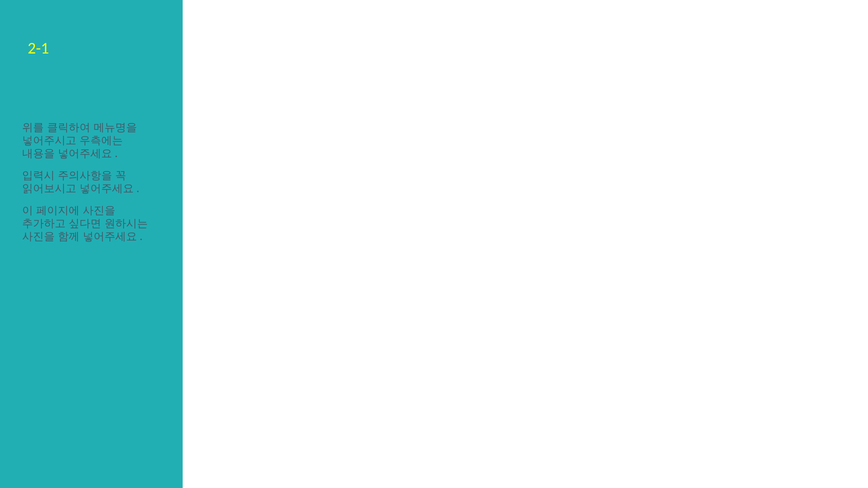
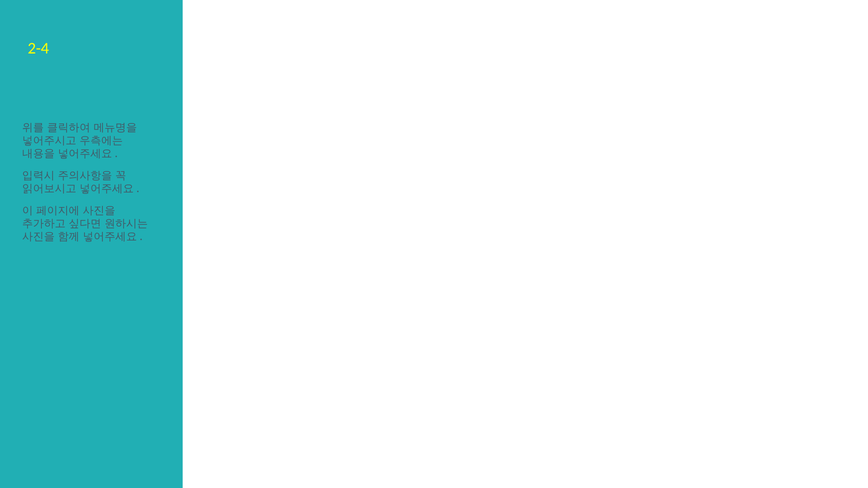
2-1: 2-1 -> 2-4 (38, 48)
